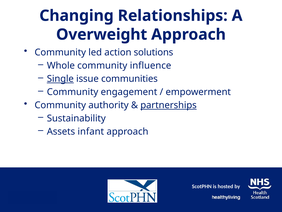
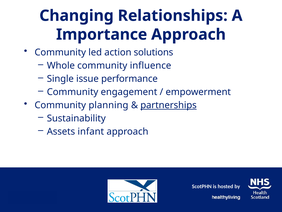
Overweight: Overweight -> Importance (102, 34)
Single underline: present -> none (60, 79)
communities: communities -> performance (129, 79)
authority: authority -> planning (108, 105)
